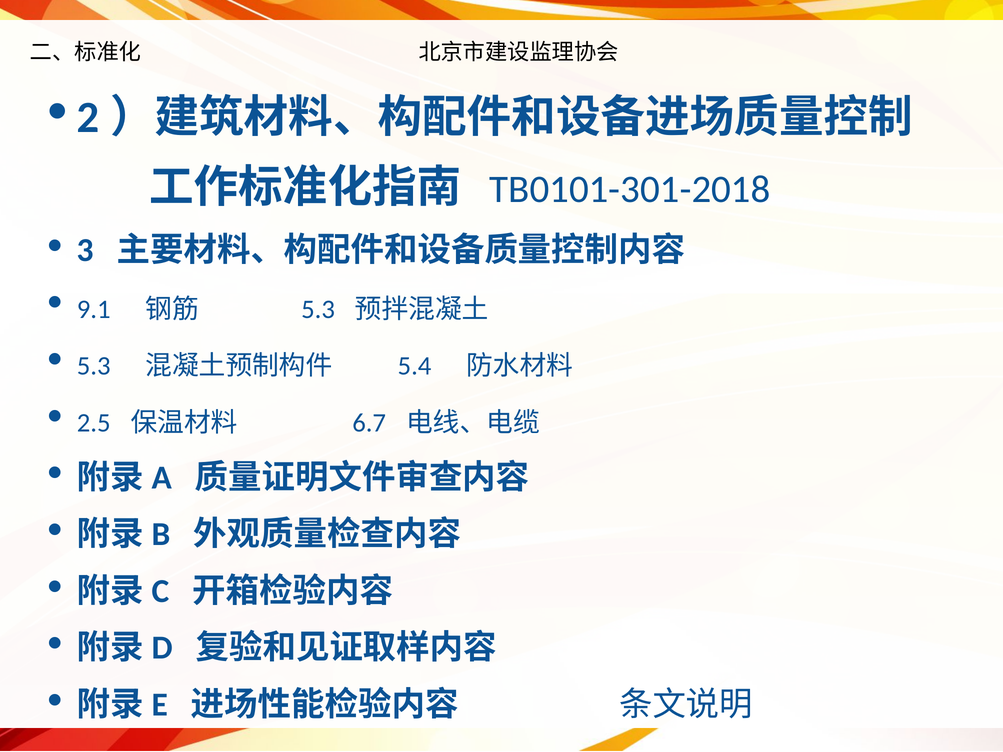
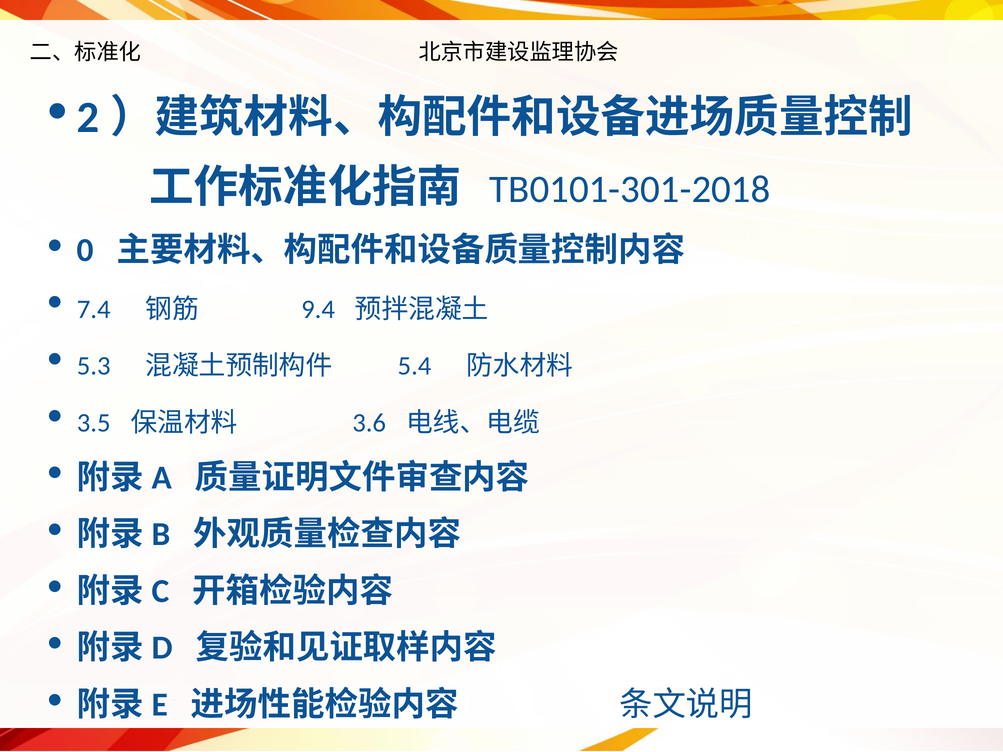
3: 3 -> 0 (85, 250)
9.1: 9.1 -> 7.4 (94, 309)
5.3: 5.3 -> 9.4 (318, 309)
2.5: 2.5 -> 3.5 (94, 423)
6.7: 6.7 -> 3.6 (369, 423)
